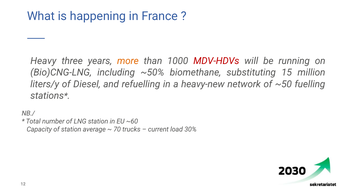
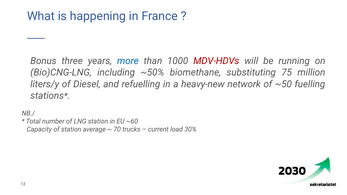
Heavy: Heavy -> Bonus (43, 61)
more colour: orange -> blue (128, 61)
15: 15 -> 75 (287, 73)
